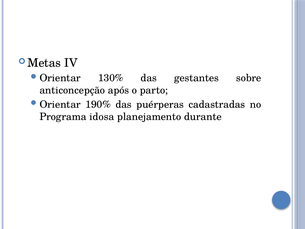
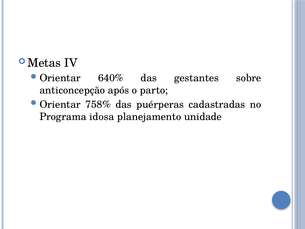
130%: 130% -> 640% (111, 78)
190%: 190% -> 758% (98, 104)
durante: durante -> unidade (203, 117)
